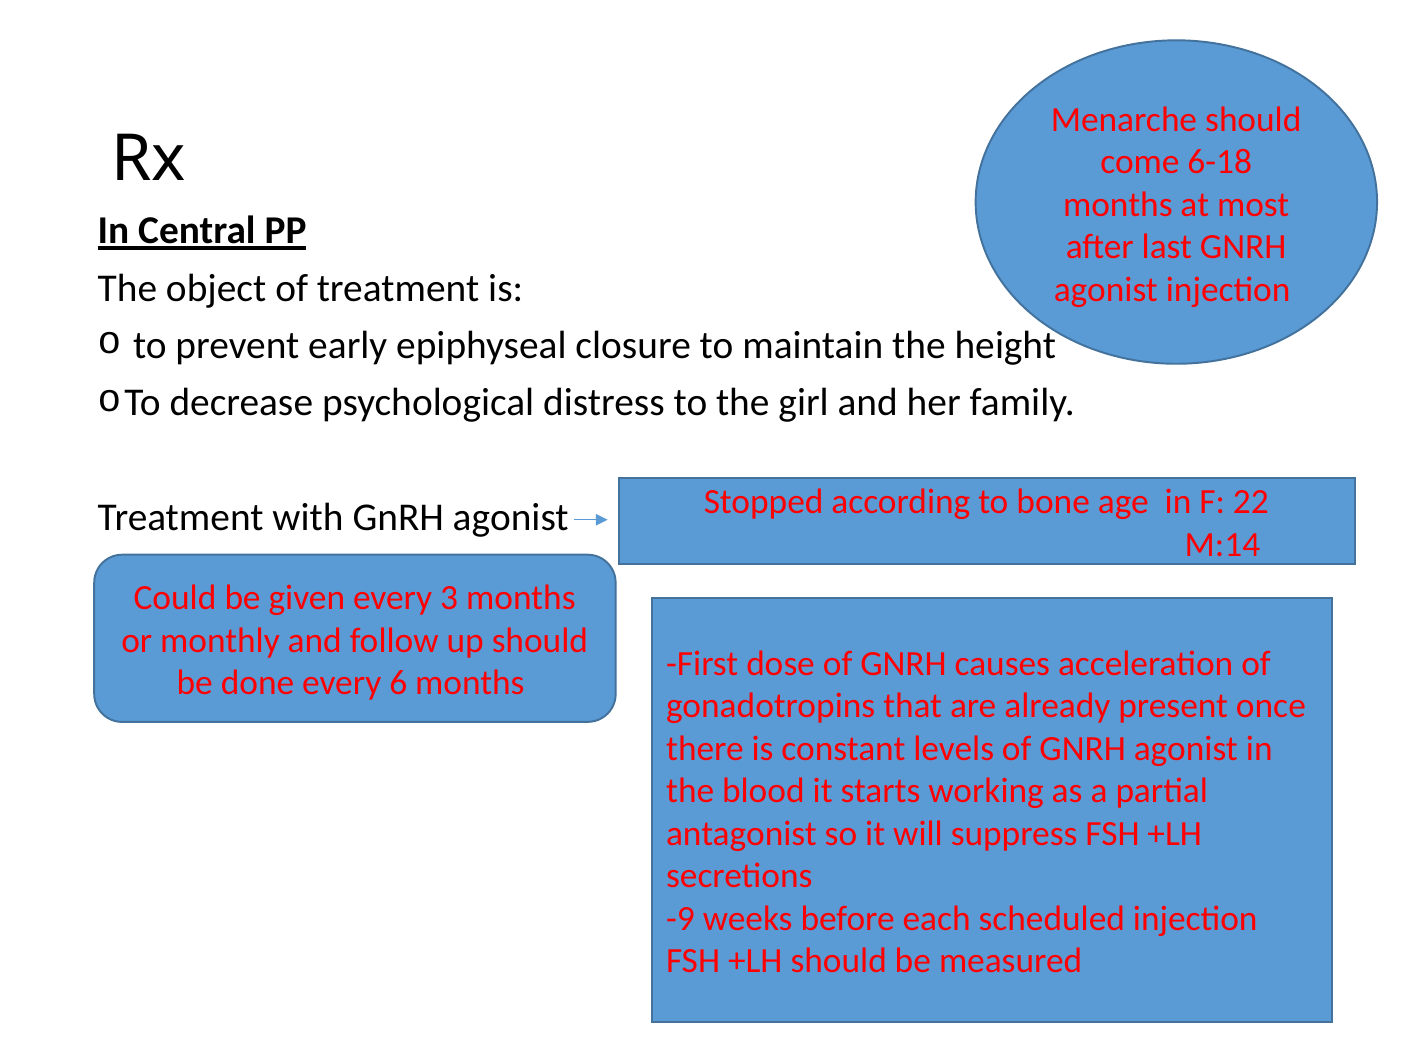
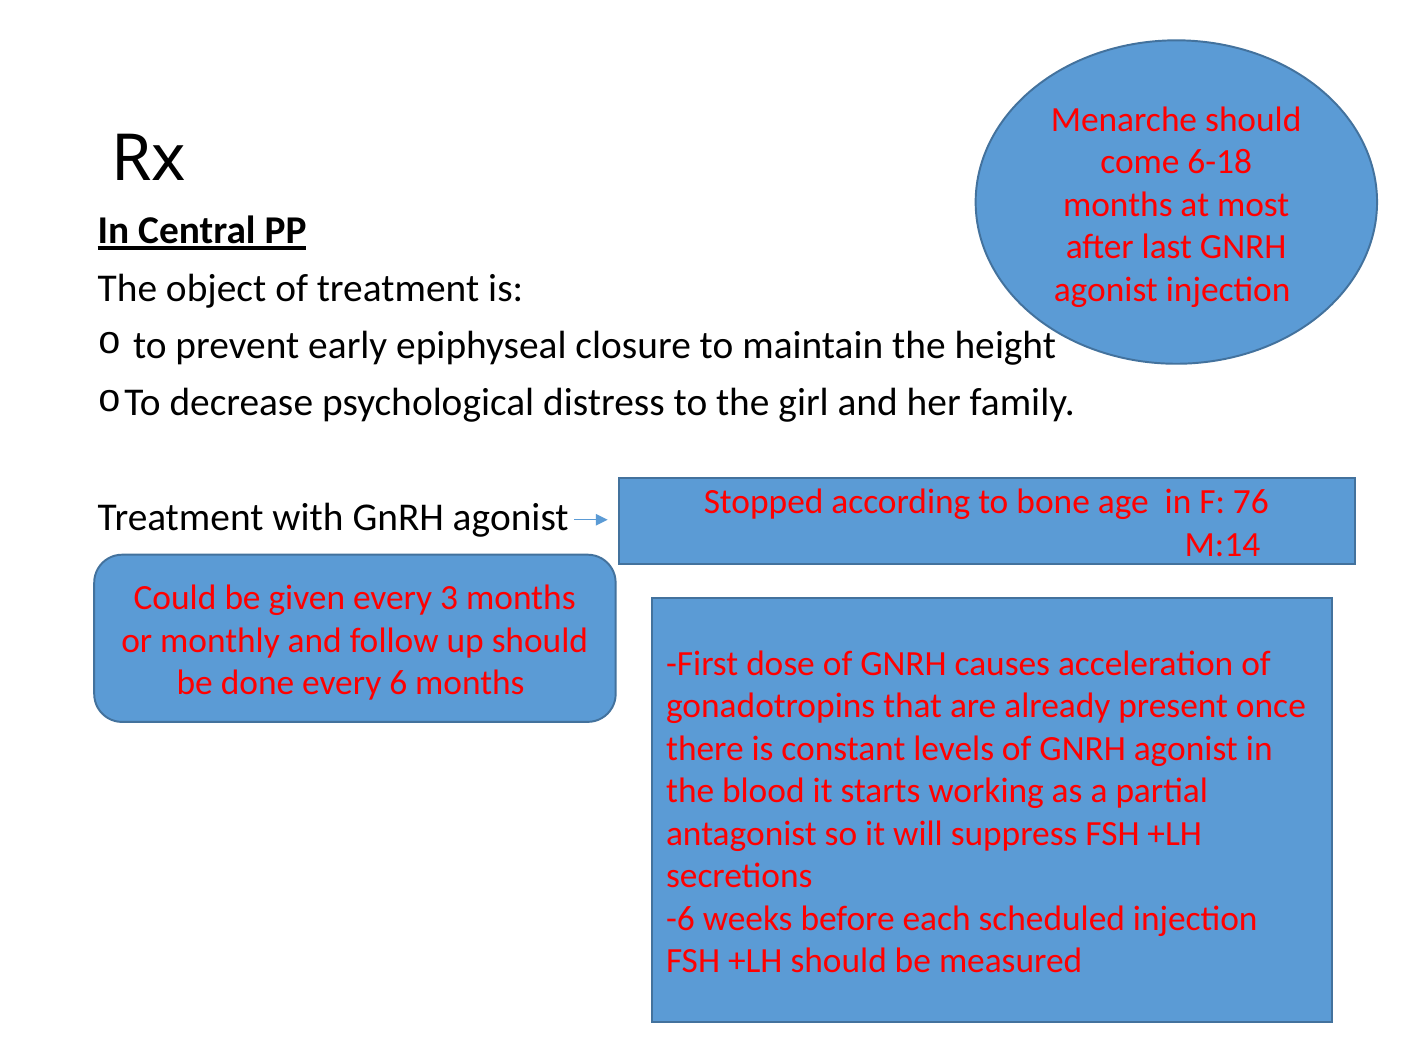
22: 22 -> 76 (1251, 502)
-9: -9 -> -6 (681, 918)
